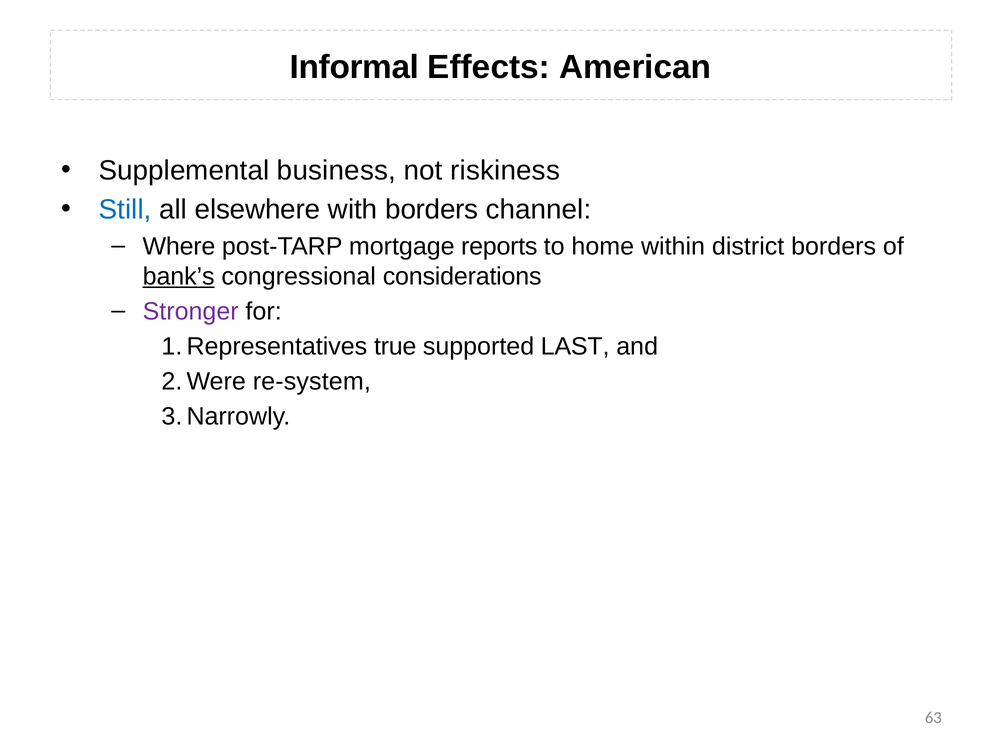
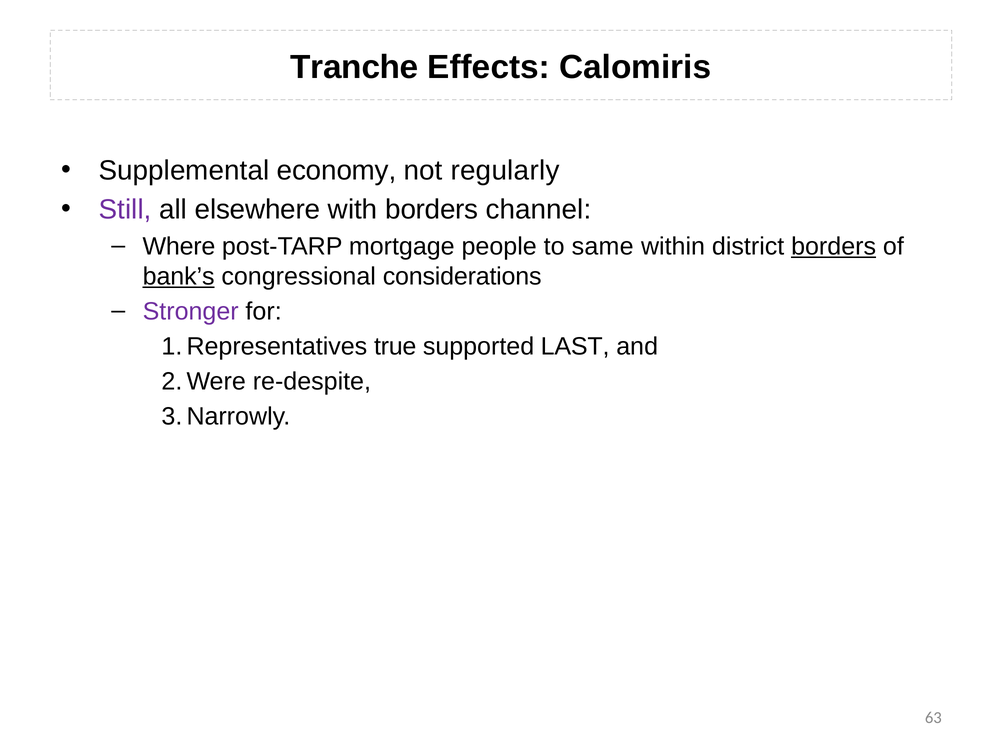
Informal: Informal -> Tranche (354, 67)
American: American -> Calomiris (635, 67)
business: business -> economy (337, 171)
riskiness: riskiness -> regularly (505, 171)
Still colour: blue -> purple (125, 210)
reports: reports -> people (499, 246)
home: home -> same (603, 246)
borders underline: none -> present (834, 246)
re-system: re-system -> re-despite (312, 381)
